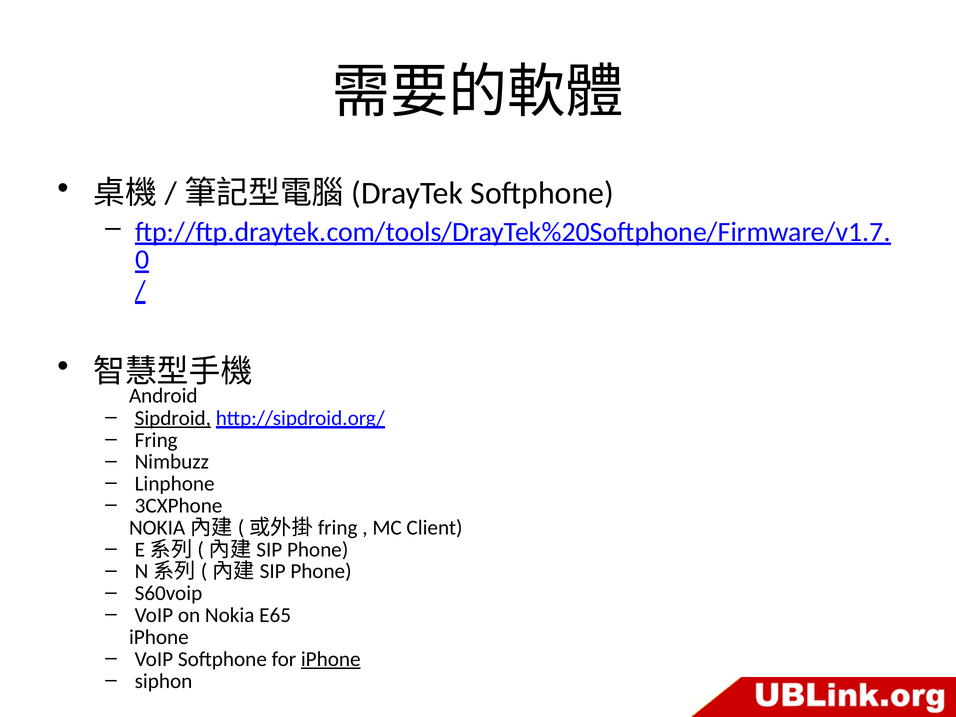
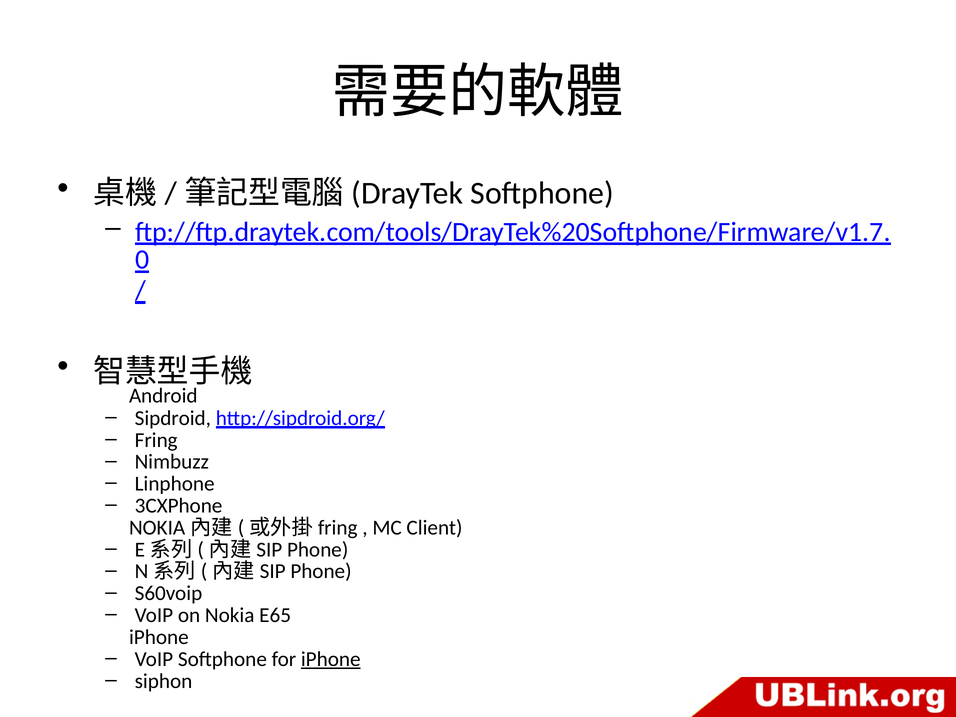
Sipdroid underline: present -> none (173, 418)
